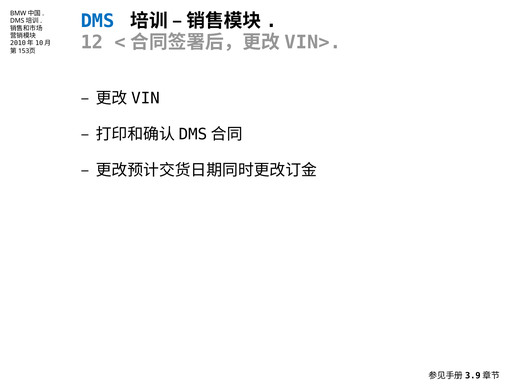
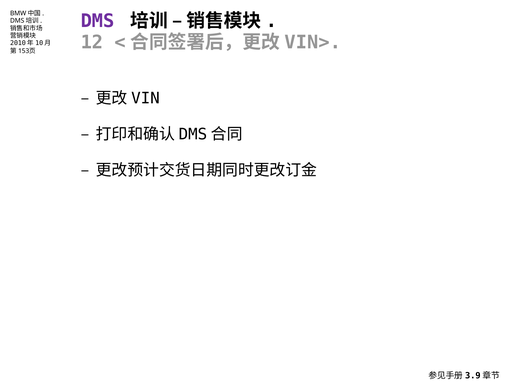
DMS colour: blue -> purple (98, 21)
